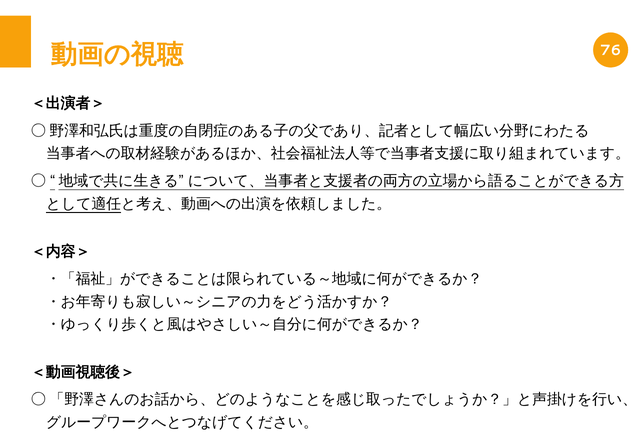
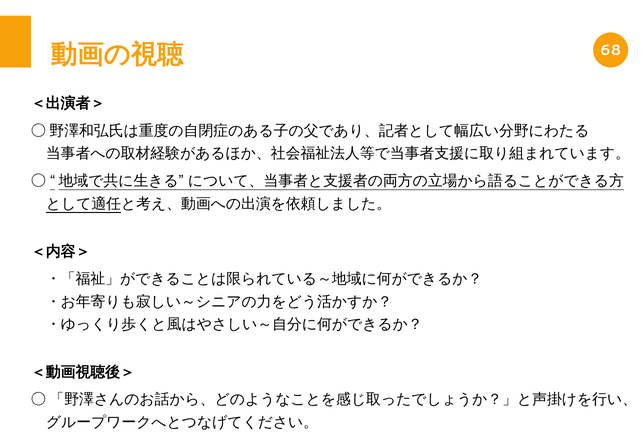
76: 76 -> 68 (611, 50)
